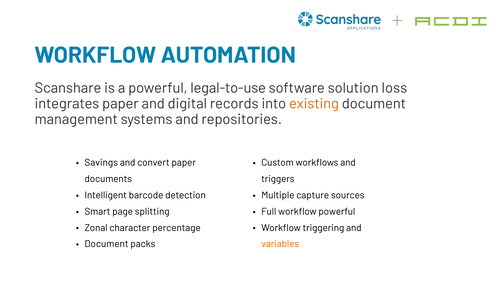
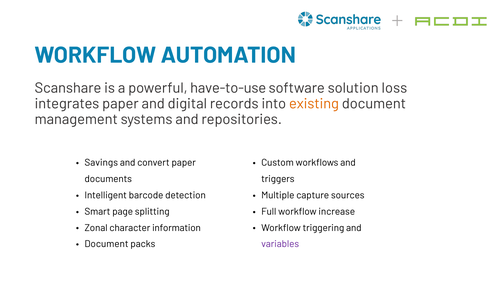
legal-to-use: legal-to-use -> have-to-use (228, 88)
workflow powerful: powerful -> increase (337, 212)
percentage: percentage -> information (176, 228)
variables colour: orange -> purple (280, 244)
